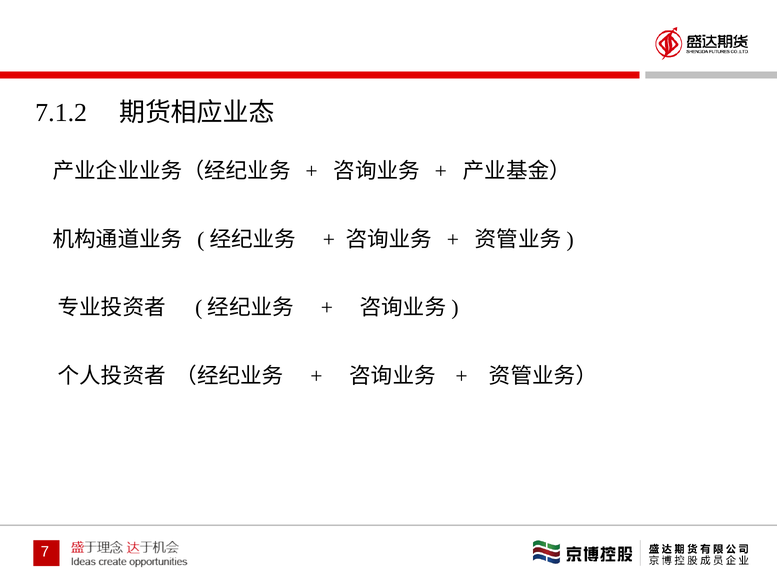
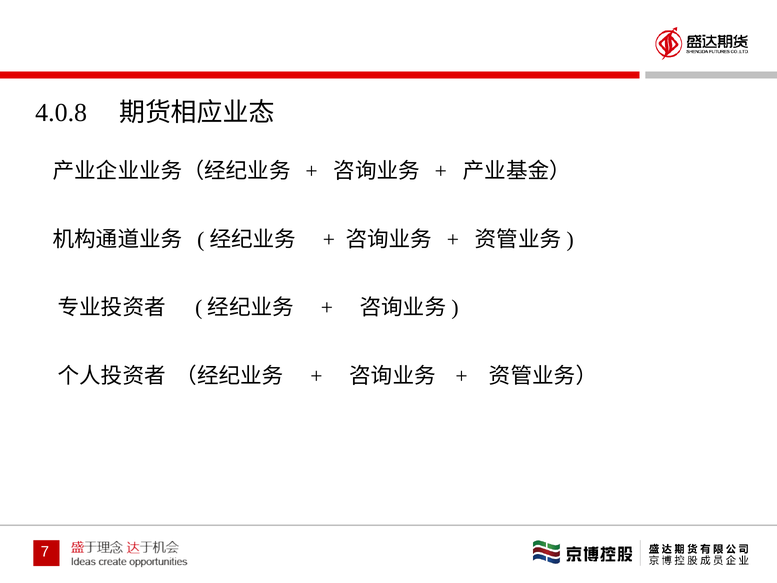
7.1.2: 7.1.2 -> 4.0.8 (61, 113)
